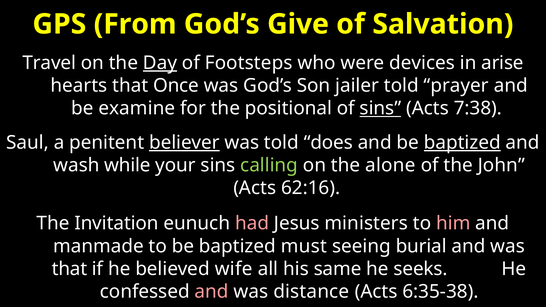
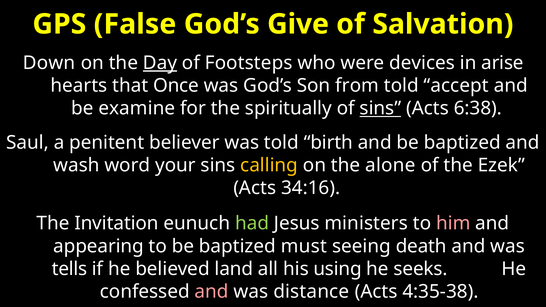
From: From -> False (135, 24)
Travel: Travel -> Down (49, 63)
jailer: jailer -> from (357, 86)
prayer: prayer -> accept (456, 86)
positional: positional -> spiritually (288, 108)
7:38: 7:38 -> 6:38 (478, 108)
believer underline: present -> none (184, 143)
does: does -> birth (328, 143)
baptized underline: present -> none (462, 143)
while: while -> word (127, 165)
calling colour: light green -> yellow (269, 165)
John: John -> Ezek (501, 165)
62:16: 62:16 -> 34:16 (311, 188)
had colour: pink -> light green (252, 223)
manmade: manmade -> appearing (99, 246)
burial: burial -> death (421, 246)
that: that -> tells (70, 269)
wife: wife -> land (234, 269)
same: same -> using (338, 269)
6:35-38: 6:35-38 -> 4:35-38 (440, 292)
